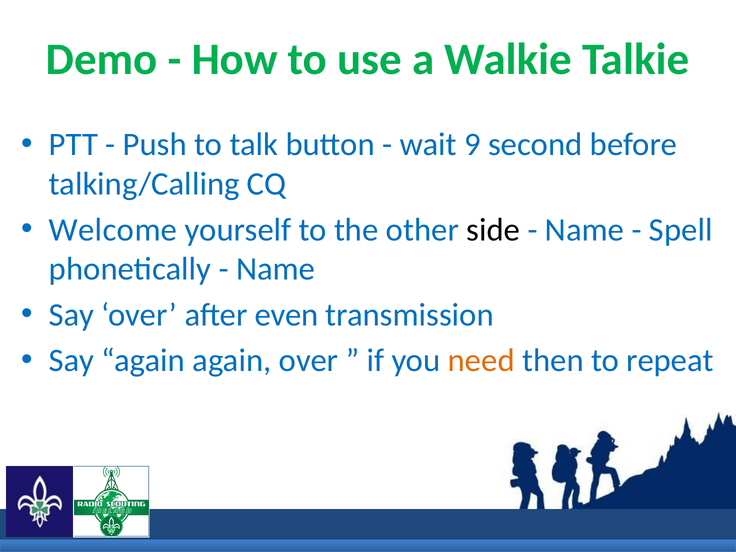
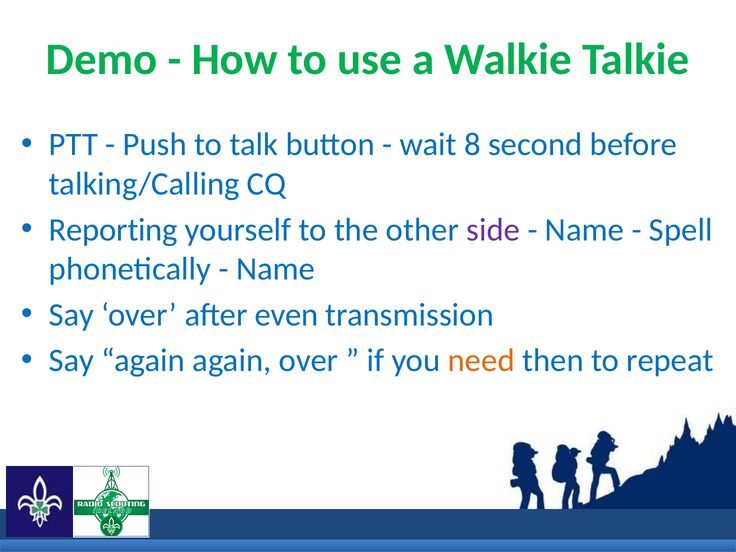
9: 9 -> 8 (472, 145)
Welcome: Welcome -> Reporting (113, 230)
side colour: black -> purple (493, 230)
